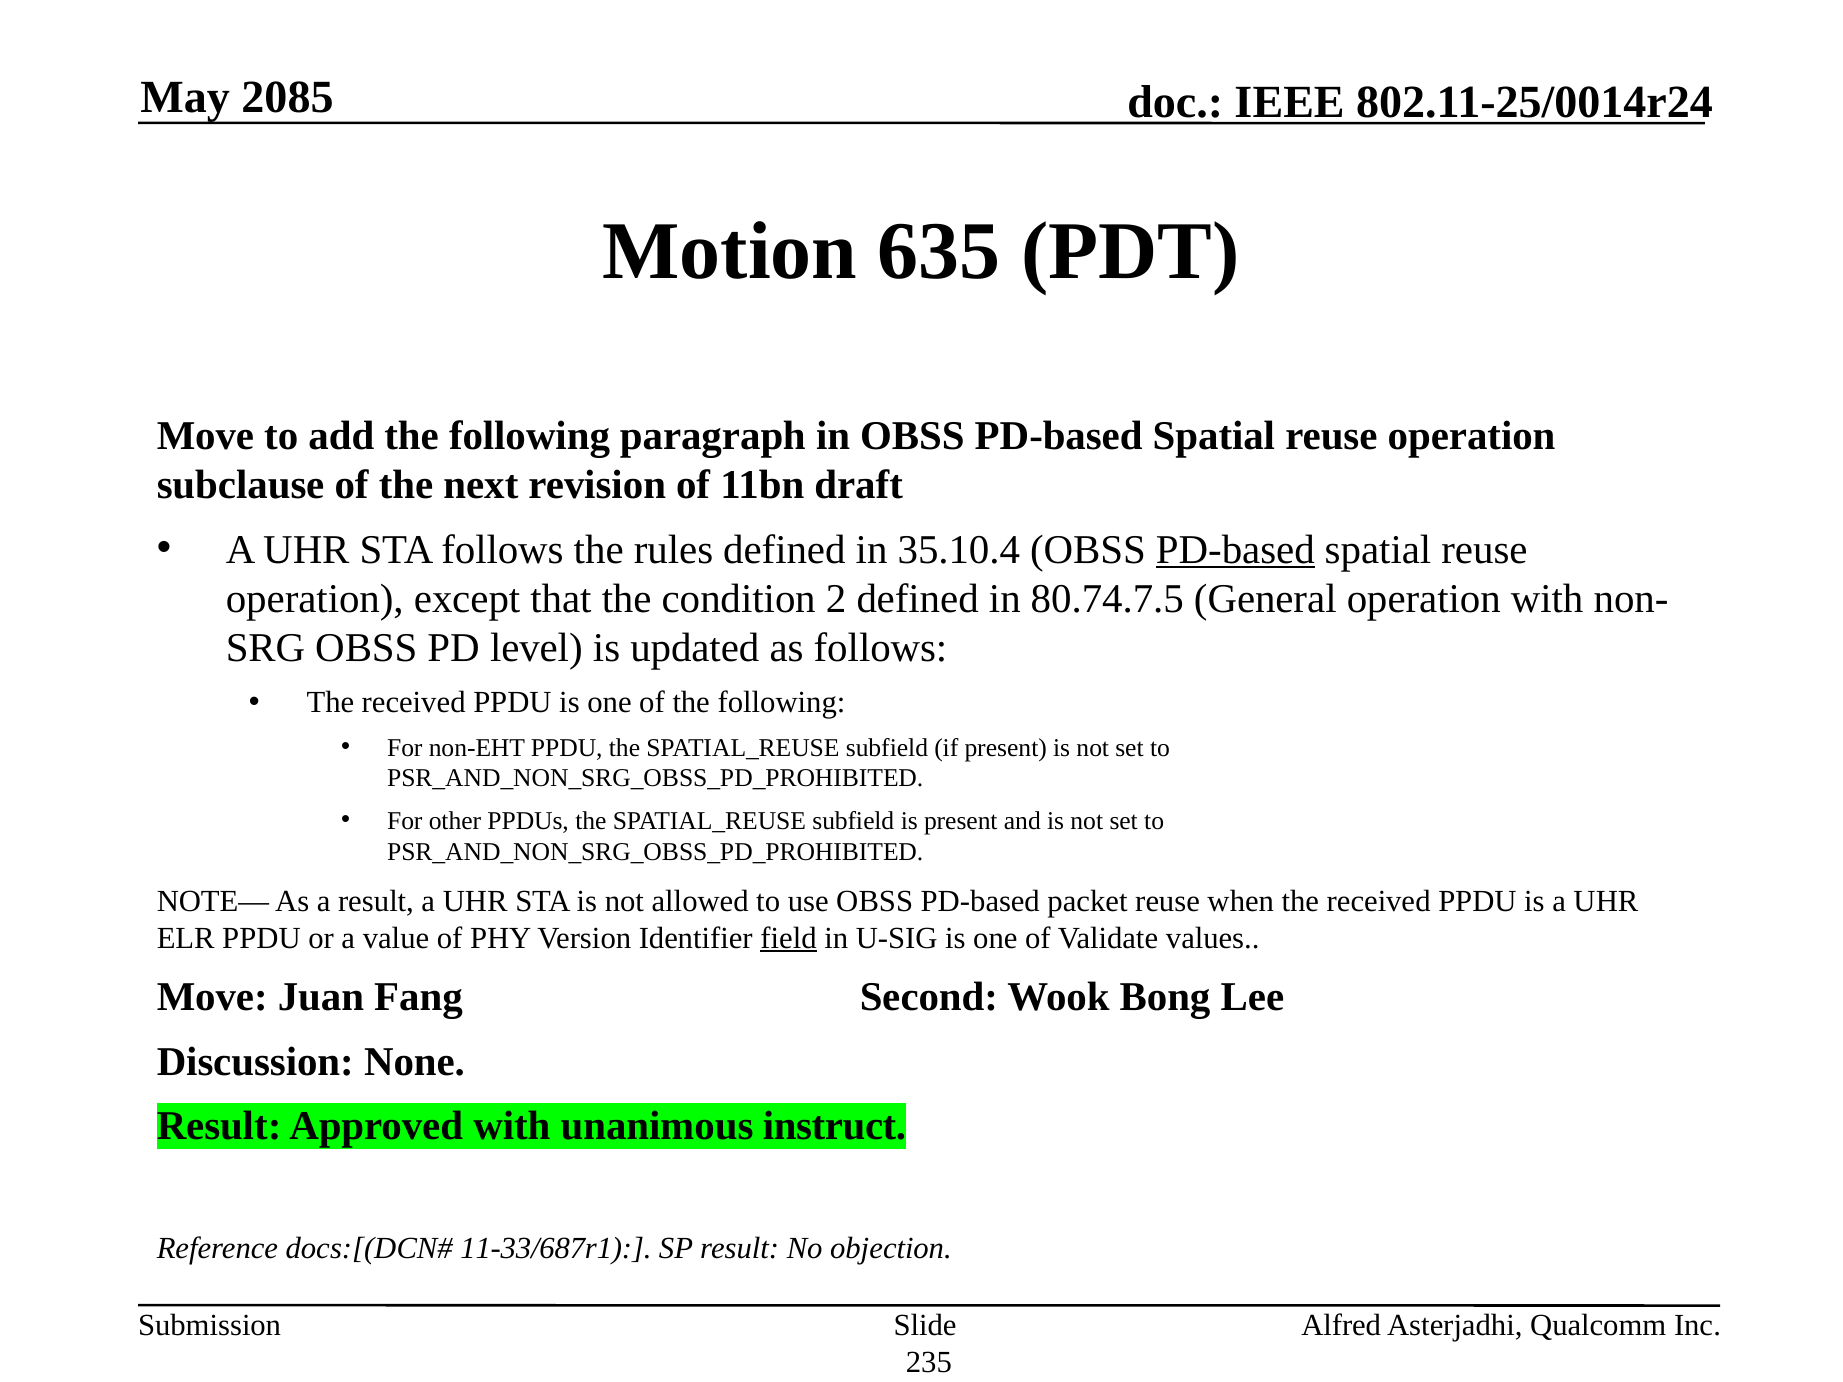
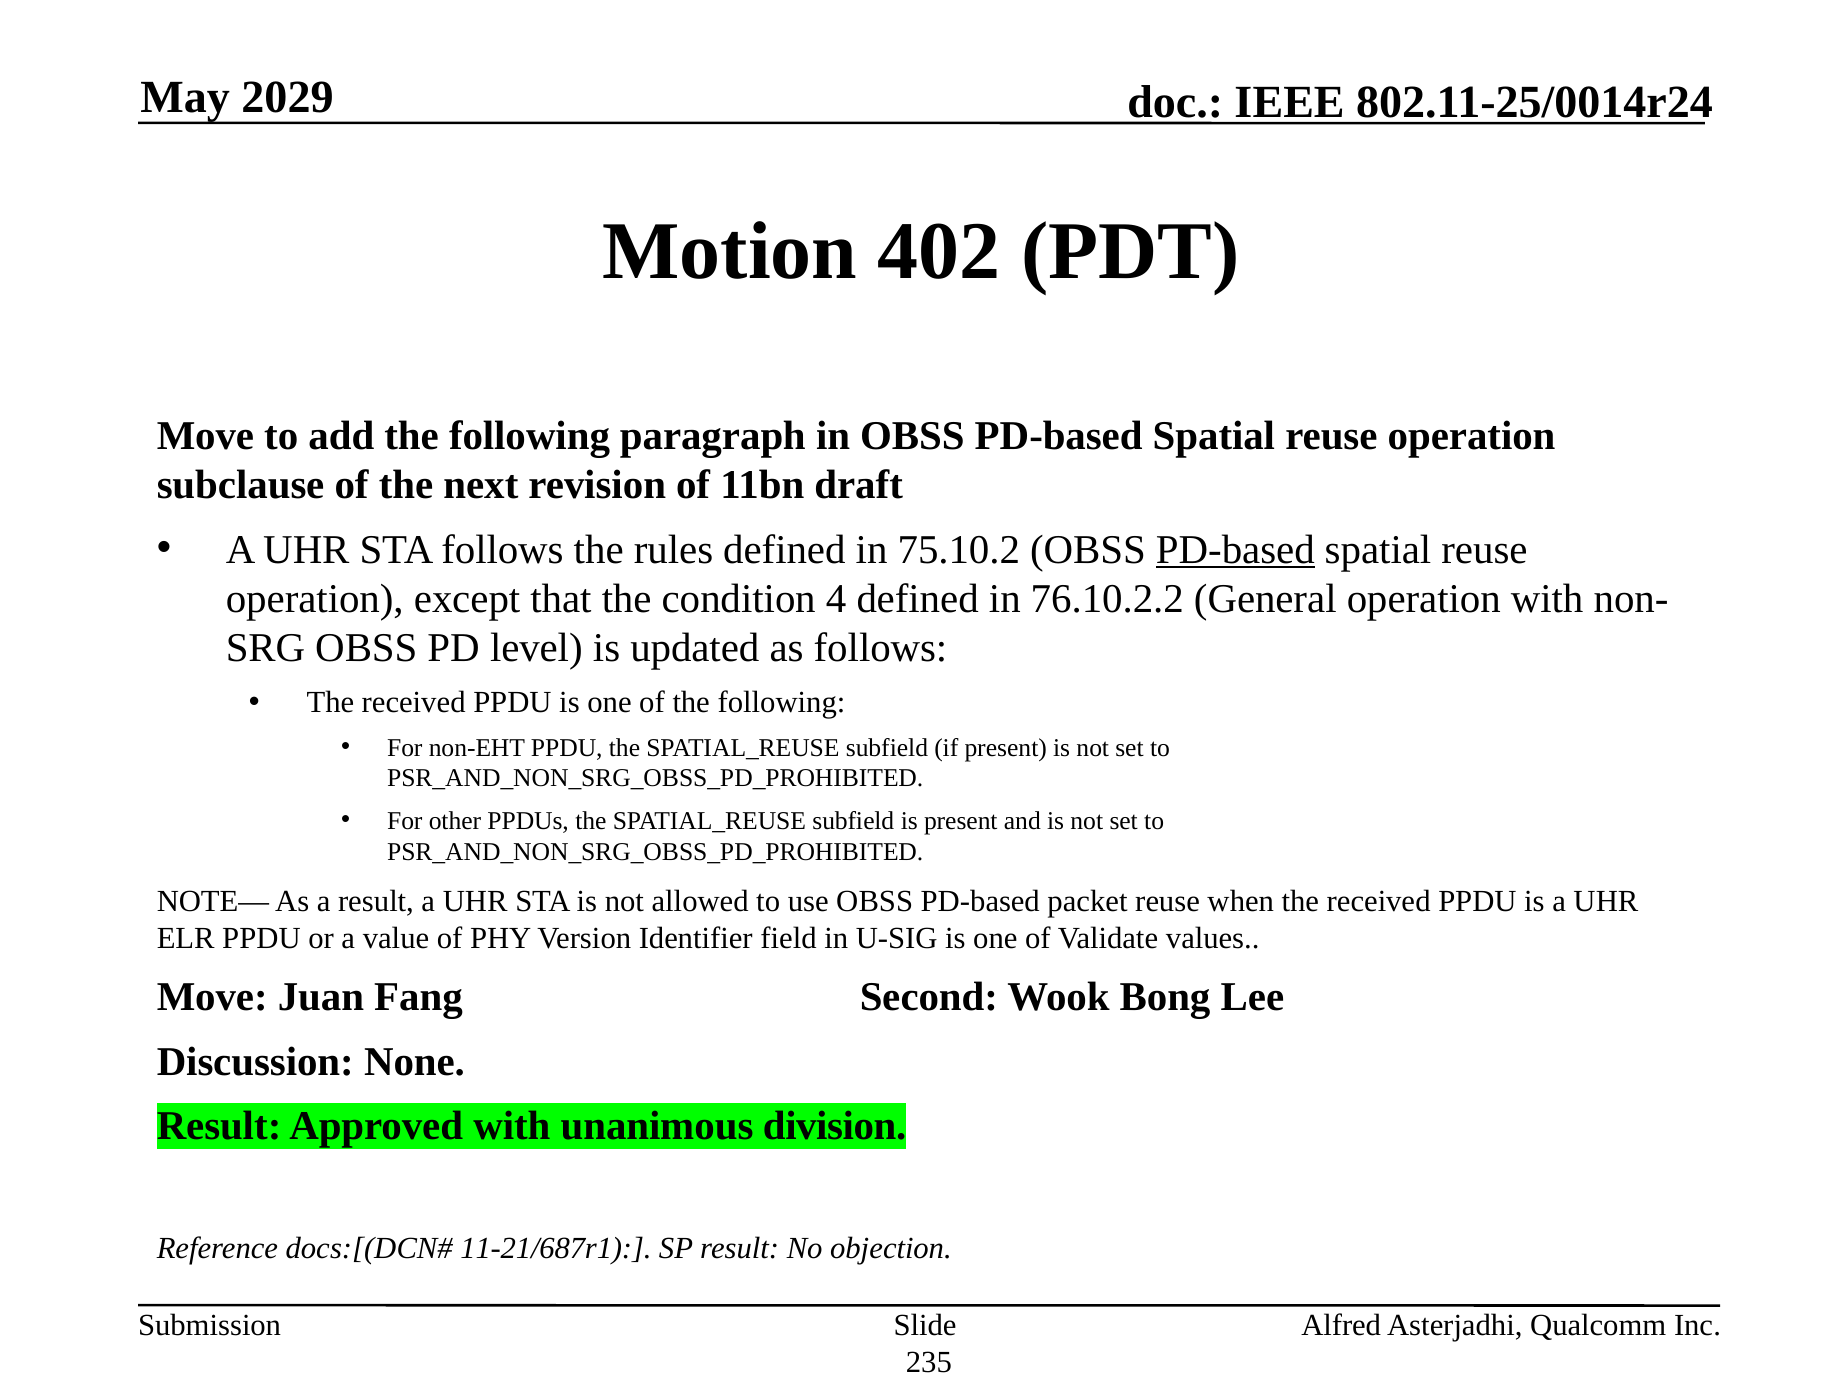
2085: 2085 -> 2029 (288, 98)
635: 635 -> 402 (939, 251)
35.10.4: 35.10.4 -> 75.10.2 (959, 550)
2: 2 -> 4 (836, 599)
80.74.7.5: 80.74.7.5 -> 76.10.2.2 (1107, 599)
field underline: present -> none (789, 938)
instruct: instruct -> division (835, 1126)
11-33/687r1: 11-33/687r1 -> 11-21/687r1 (556, 1248)
